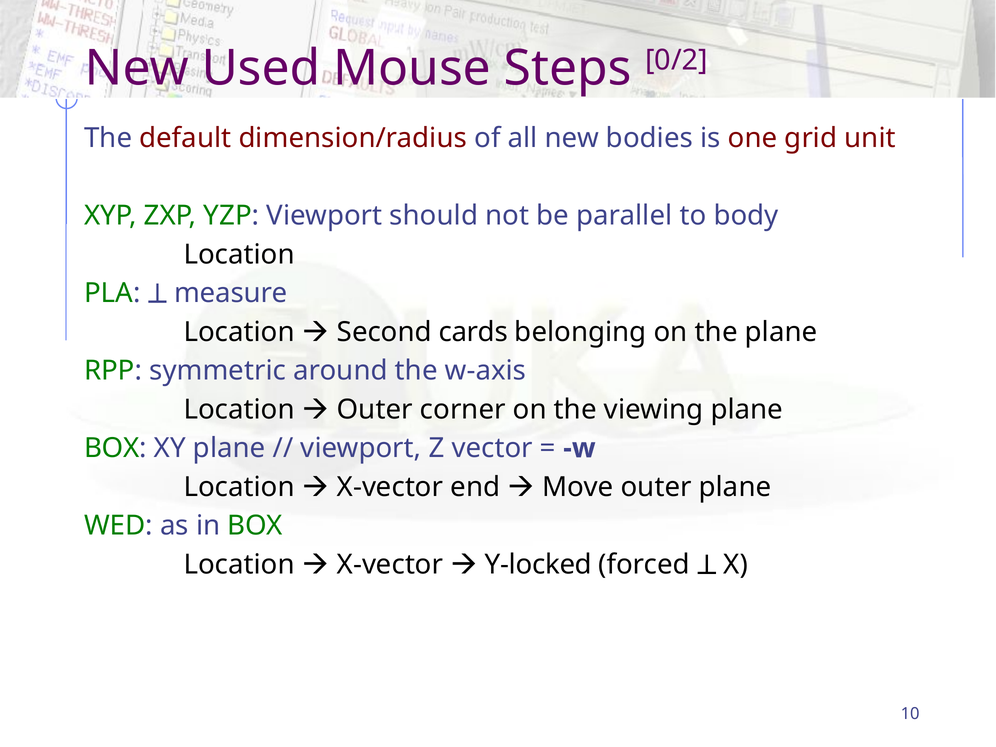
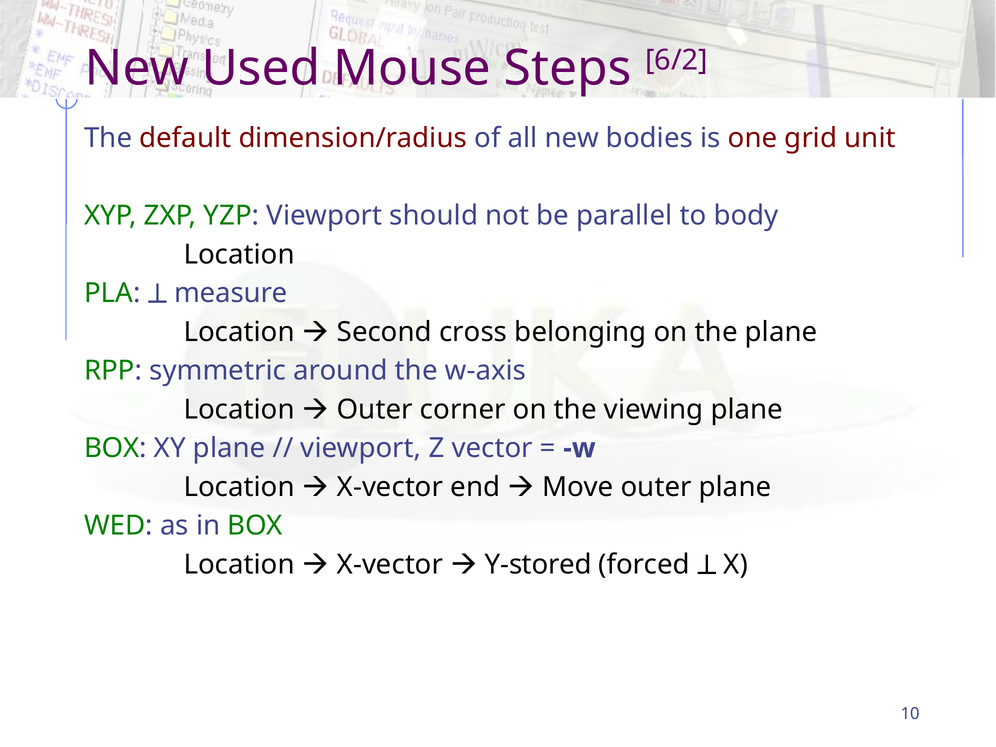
0/2: 0/2 -> 6/2 (676, 60)
cards: cards -> cross (473, 332)
Y-locked: Y-locked -> Y-stored (538, 564)
